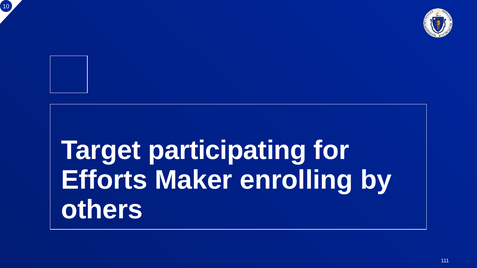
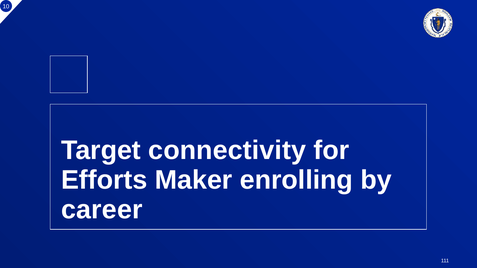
participating: participating -> connectivity (227, 150)
others: others -> career (102, 210)
